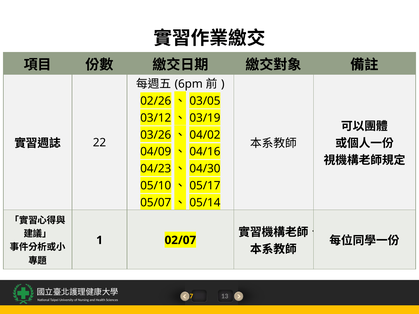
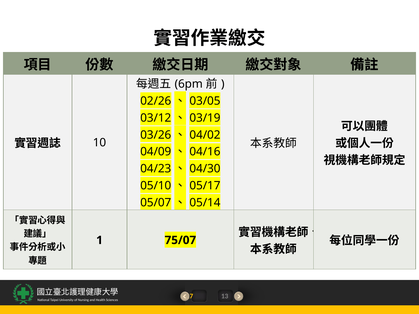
22: 22 -> 10 (99, 143)
02/07: 02/07 -> 75/07 (180, 240)
